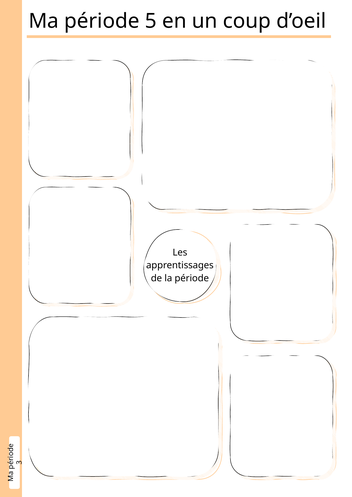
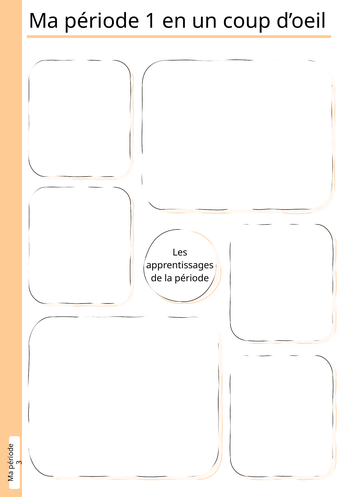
5: 5 -> 1 (151, 21)
